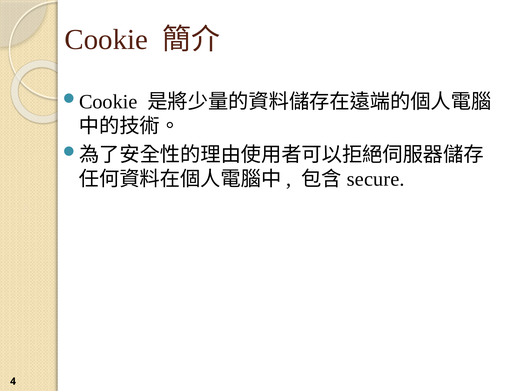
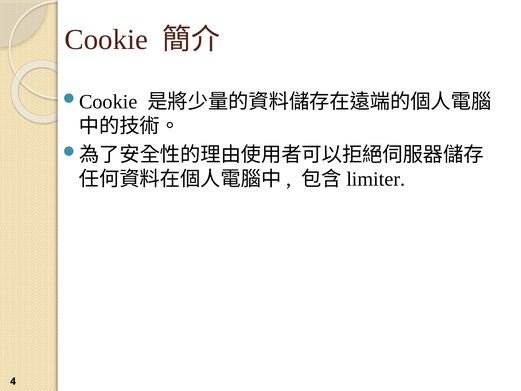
secure: secure -> limiter (376, 179)
